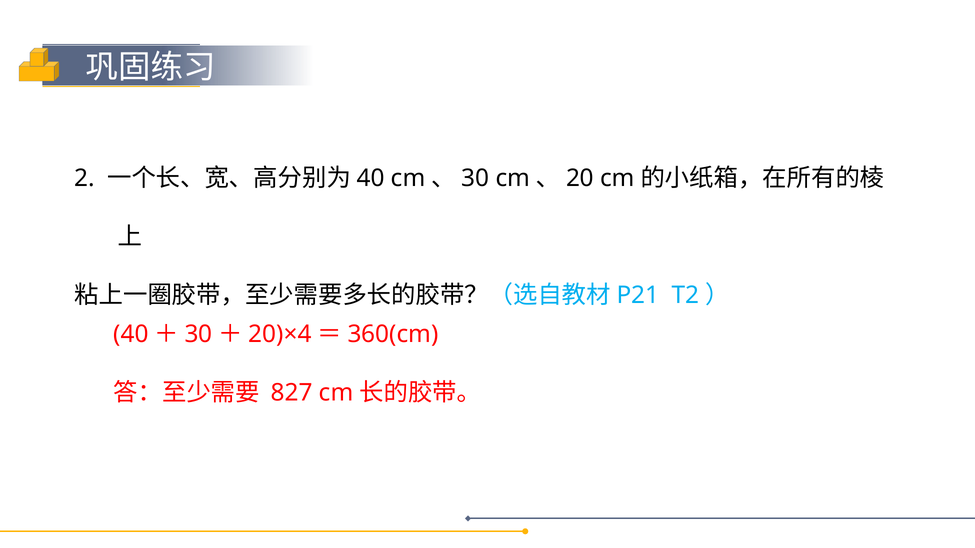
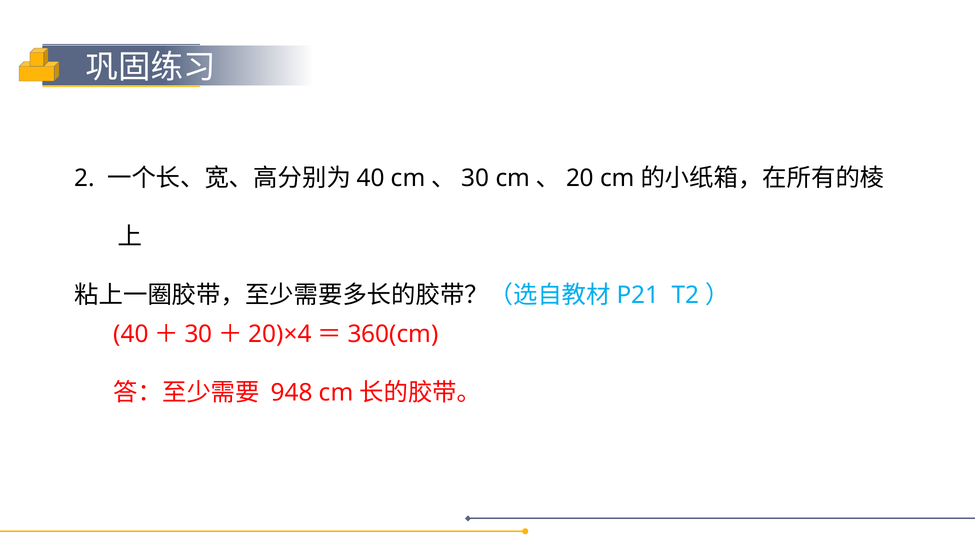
827: 827 -> 948 (292, 393)
